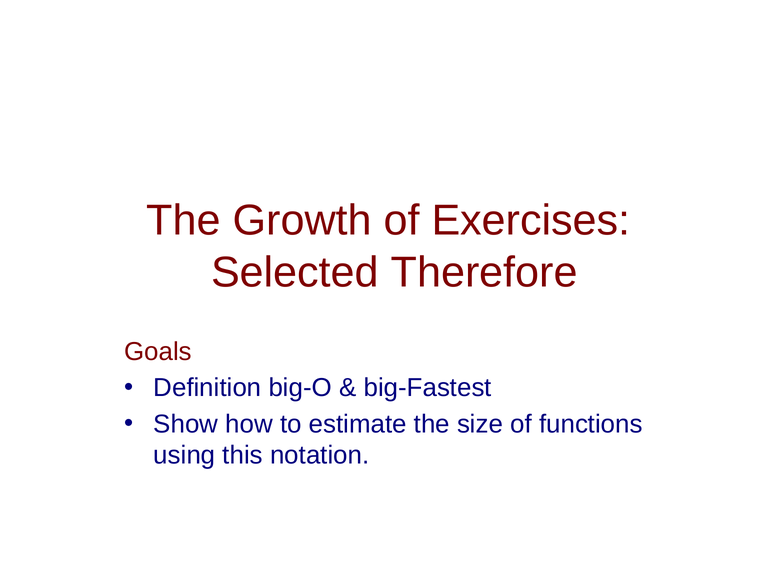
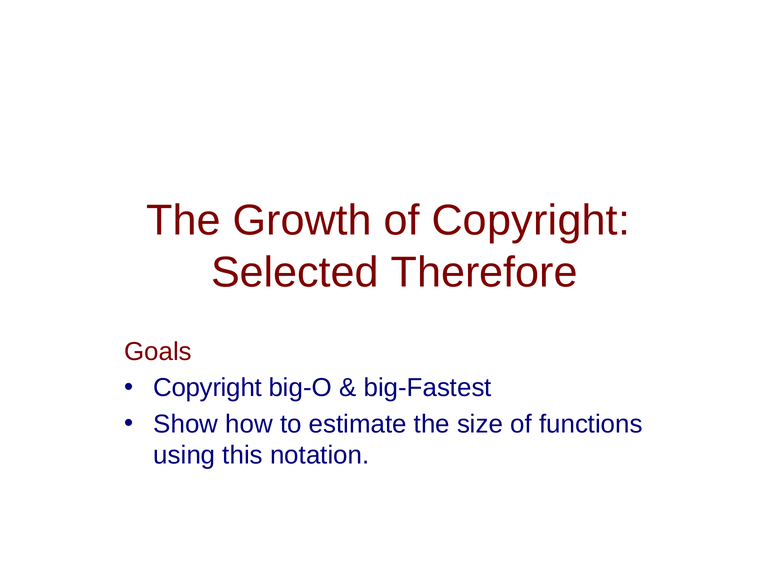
of Exercises: Exercises -> Copyright (531, 221)
Definition: Definition -> Copyright (208, 388)
